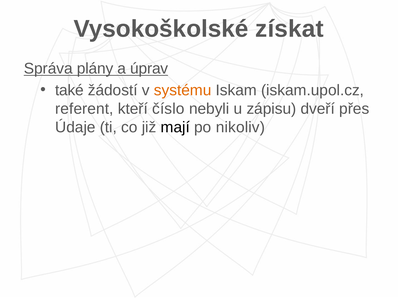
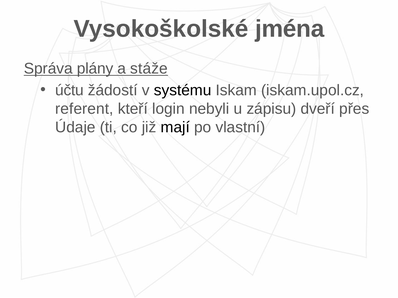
získat: získat -> jména (290, 29)
úprav: úprav -> stáže (149, 69)
také: také -> účtu (69, 90)
systému colour: orange -> black (183, 90)
číslo: číslo -> login (168, 109)
nikoliv: nikoliv -> vlastní (240, 127)
